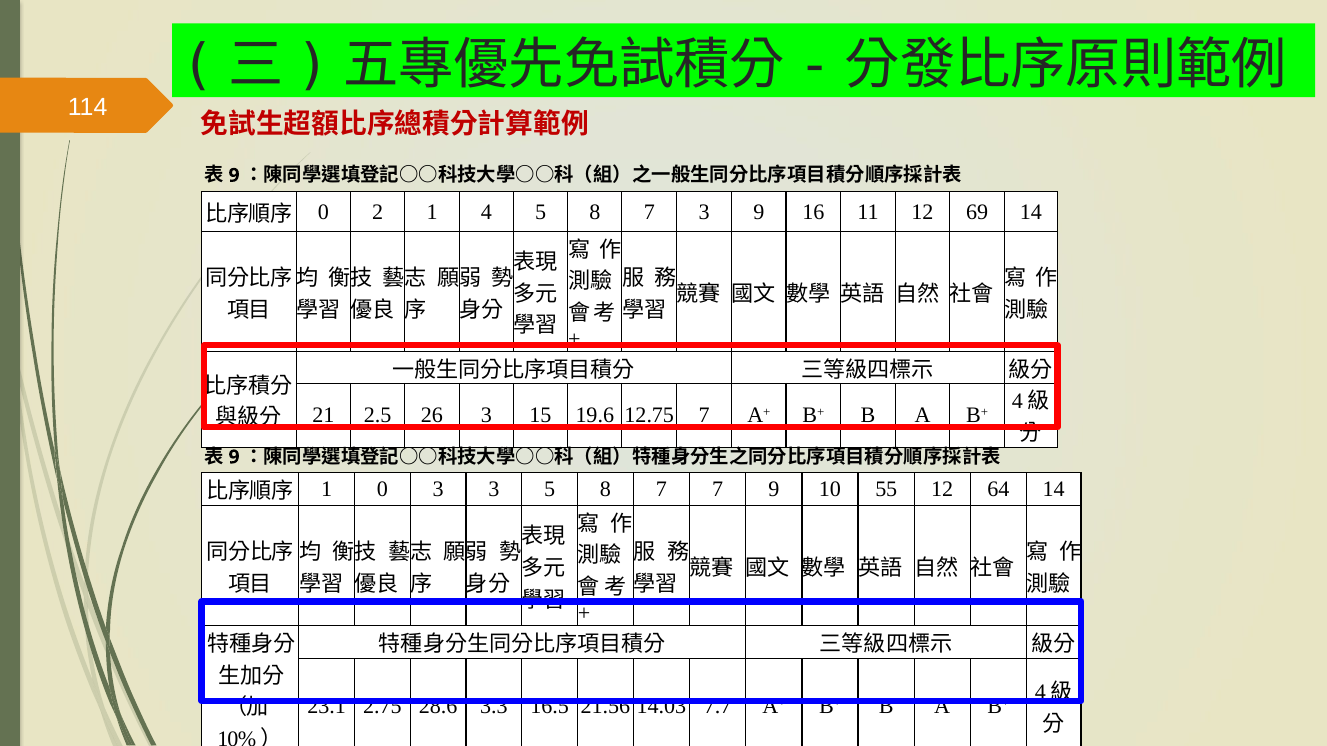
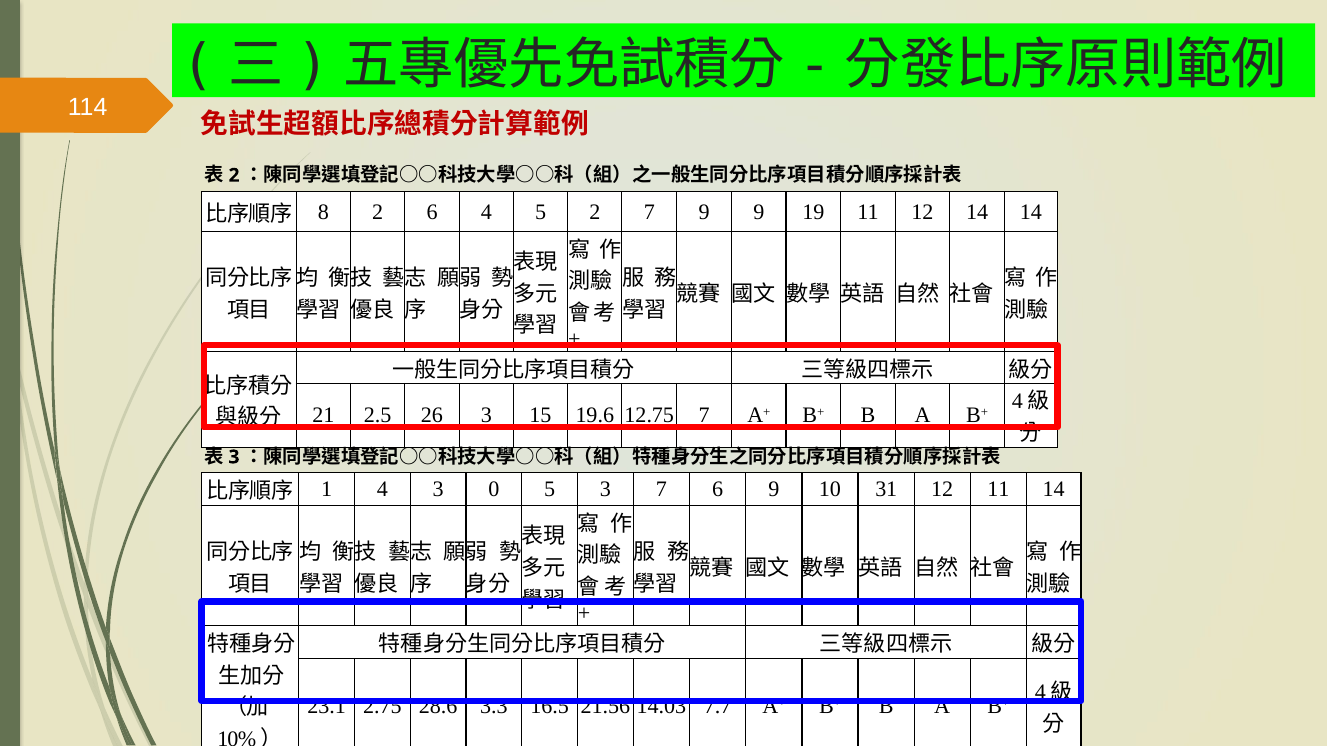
9: 9 -> 2 (234, 175)
0: 0 -> 8 (323, 212)
2 1: 1 -> 6 (432, 212)
4 5 8: 8 -> 2 (595, 212)
7 3: 3 -> 9 (704, 212)
16: 16 -> 19 (813, 212)
12 69: 69 -> 14 (977, 212)
9: 9 -> 3 (234, 457)
1 0: 0 -> 4 (382, 490)
3 3: 3 -> 0 (494, 490)
8: 8 -> 3 (605, 490)
7 7: 7 -> 6 (718, 490)
55: 55 -> 31 (886, 490)
12 64: 64 -> 11 (998, 490)
